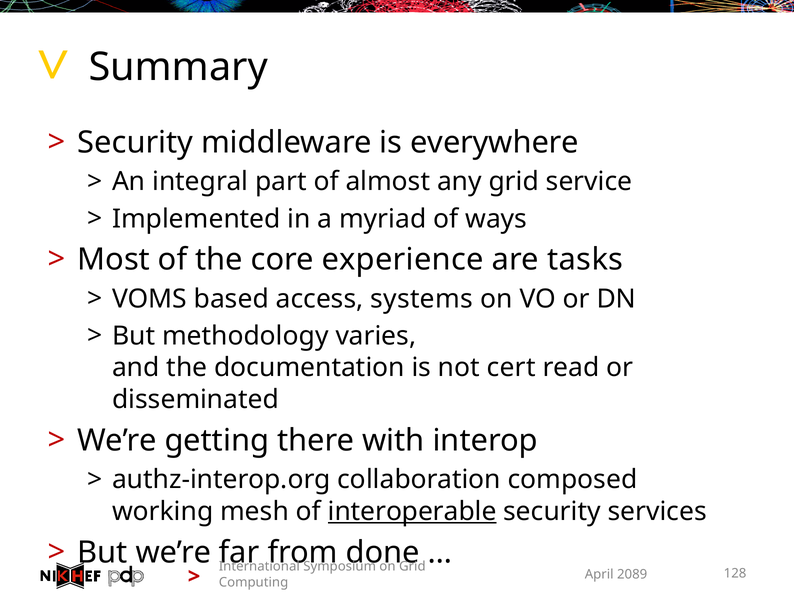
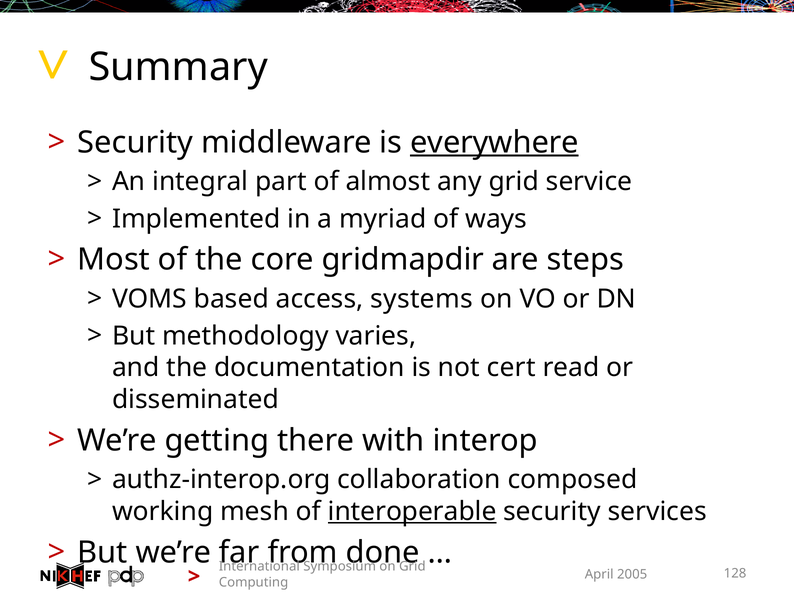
everywhere underline: none -> present (494, 143)
experience: experience -> gridmapdir (403, 260)
tasks: tasks -> steps (585, 260)
2089: 2089 -> 2005 (632, 575)
